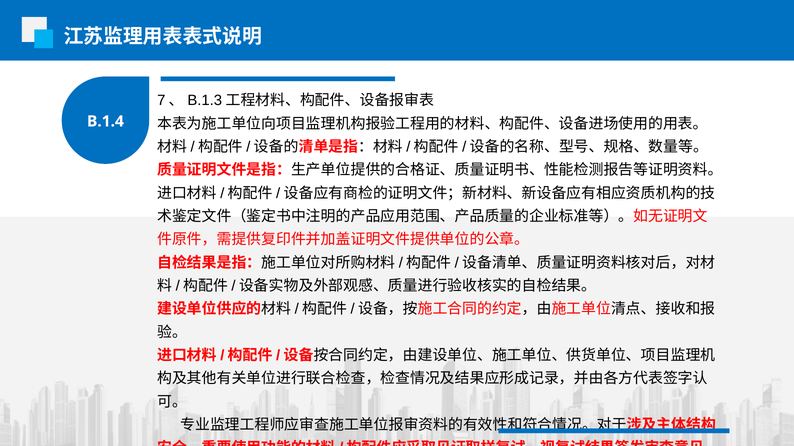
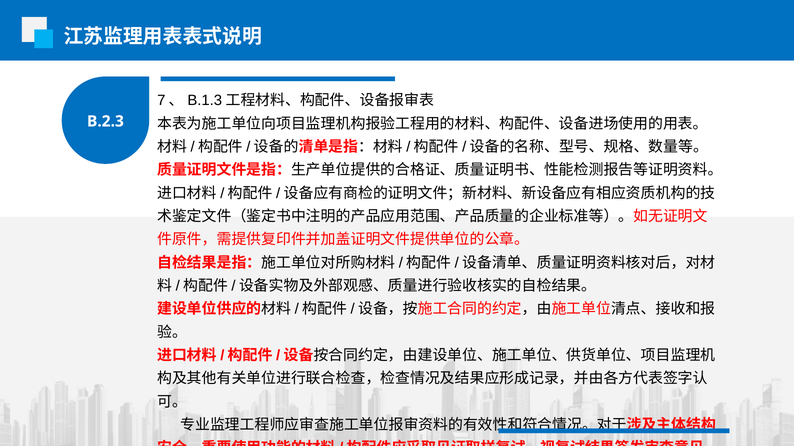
B.1.4: B.1.4 -> B.2.3 (105, 121)
